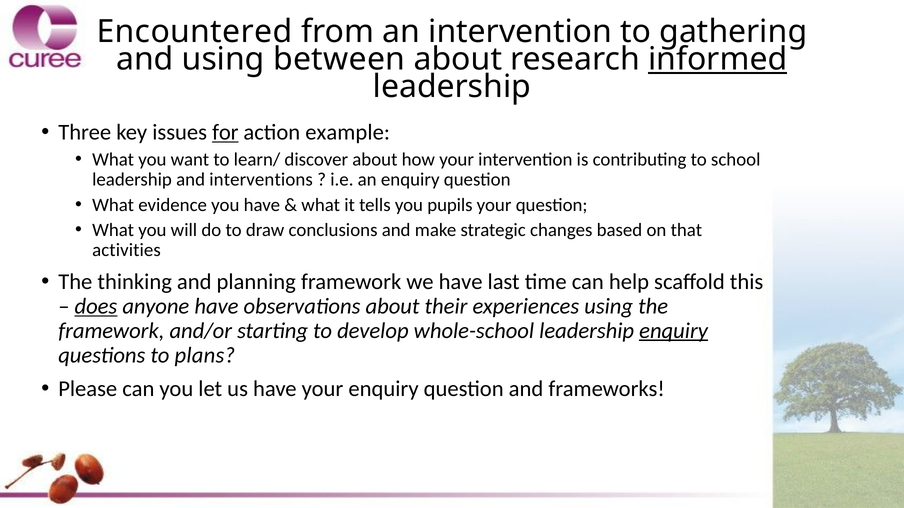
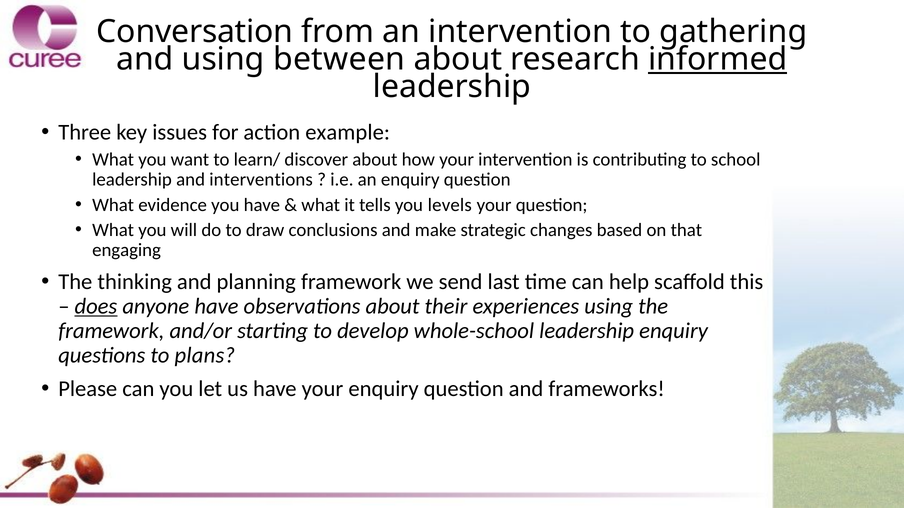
Encountered: Encountered -> Conversation (195, 32)
for underline: present -> none (225, 132)
pupils: pupils -> levels (450, 205)
activities: activities -> engaging (127, 250)
we have: have -> send (461, 282)
enquiry underline: present -> none (674, 331)
